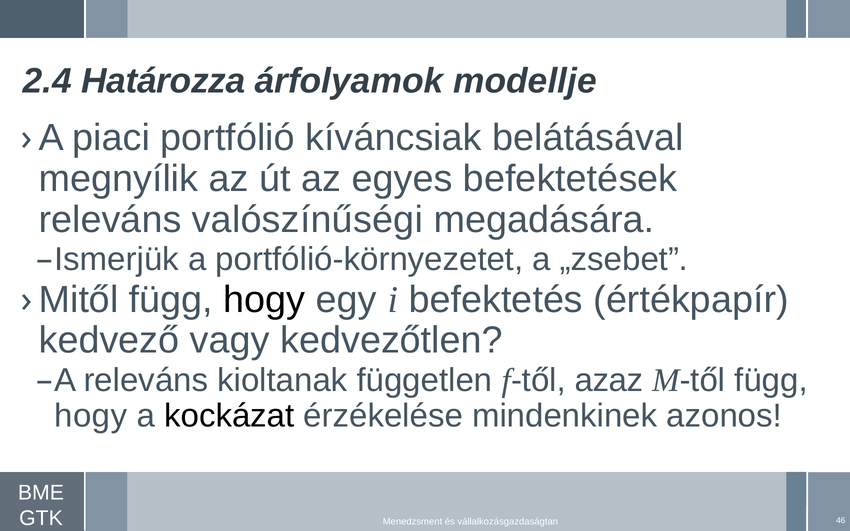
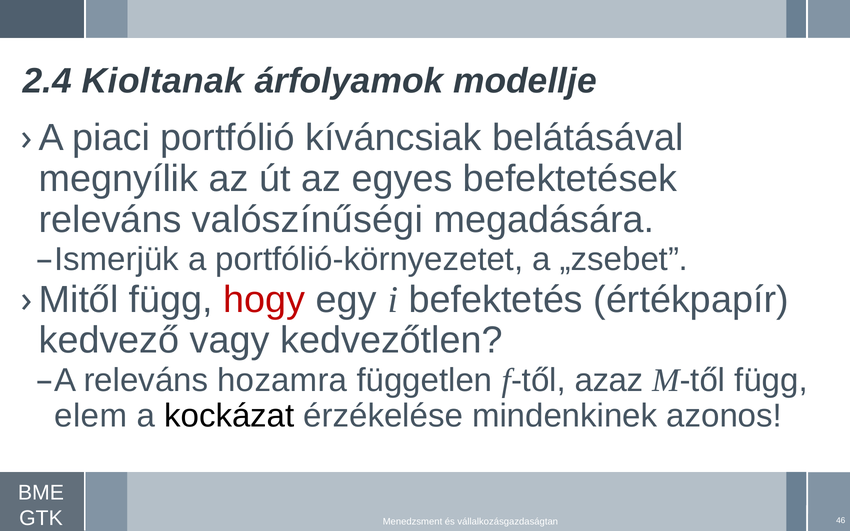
Határozza: Határozza -> Kioltanak (163, 81)
hogy colour: black -> red (264, 300)
kioltanak: kioltanak -> hozamra (282, 380)
hogy: hogy -> elem (91, 416)
